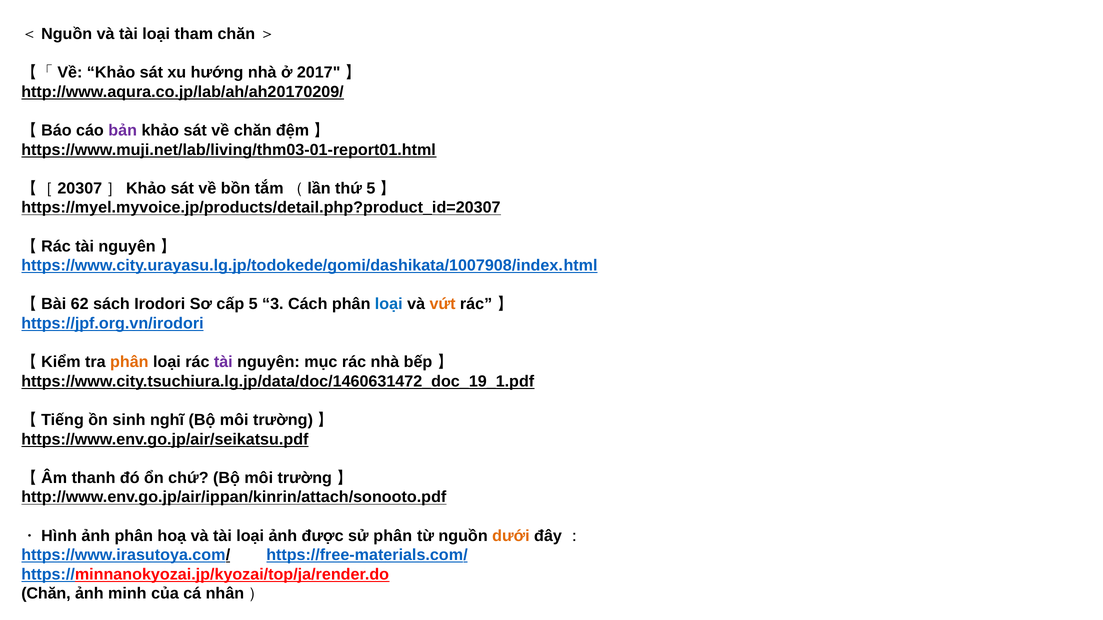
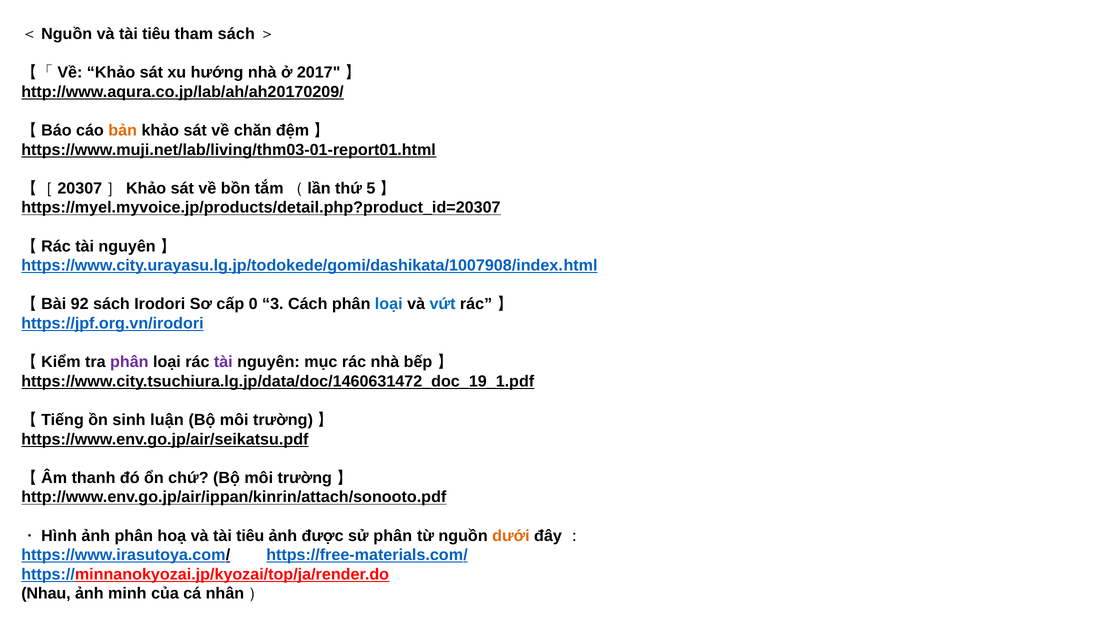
＜Nguồn và tài loại: loại -> tiêu (156, 34)
tham chăn: chăn -> sách (236, 34)
bản colour: purple -> orange (123, 131)
62: 62 -> 92 (80, 304)
cấp 5: 5 -> 0 (253, 304)
vứt colour: orange -> blue (442, 304)
phân colour: orange -> purple (129, 362)
nghĩ: nghĩ -> luận (167, 420)
hoạ và tài loại: loại -> tiêu (250, 536)
Chăn: Chăn -> Nhau (46, 594)
